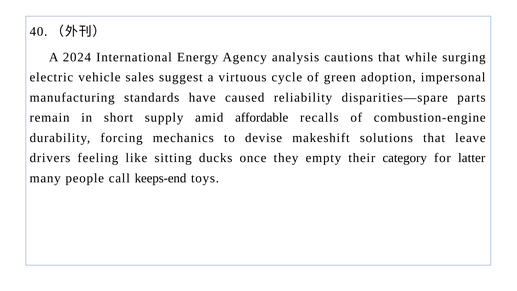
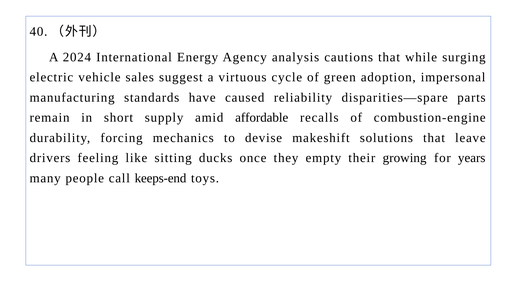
category: category -> growing (405, 158)
latter: latter -> years (472, 158)
